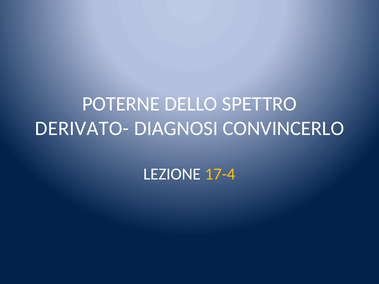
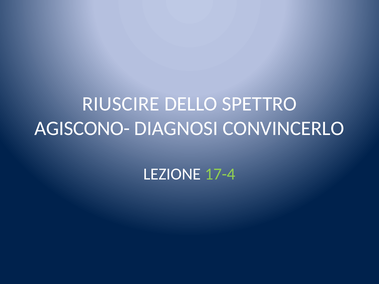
POTERNE: POTERNE -> RIUSCIRE (121, 104)
DERIVATO-: DERIVATO- -> AGISCONO- (82, 129)
17-4 colour: yellow -> light green (220, 174)
